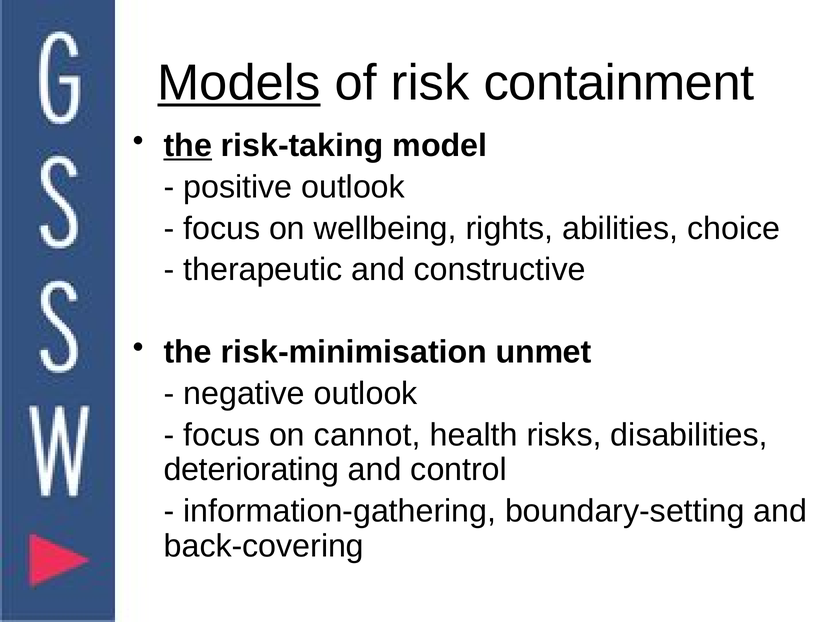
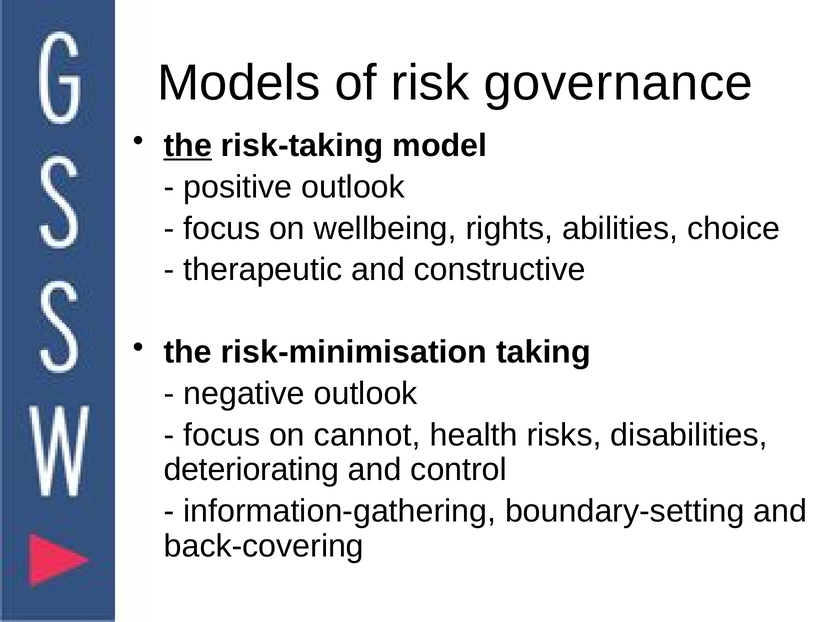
Models underline: present -> none (239, 83)
containment: containment -> governance (618, 83)
unmet: unmet -> taking (543, 352)
